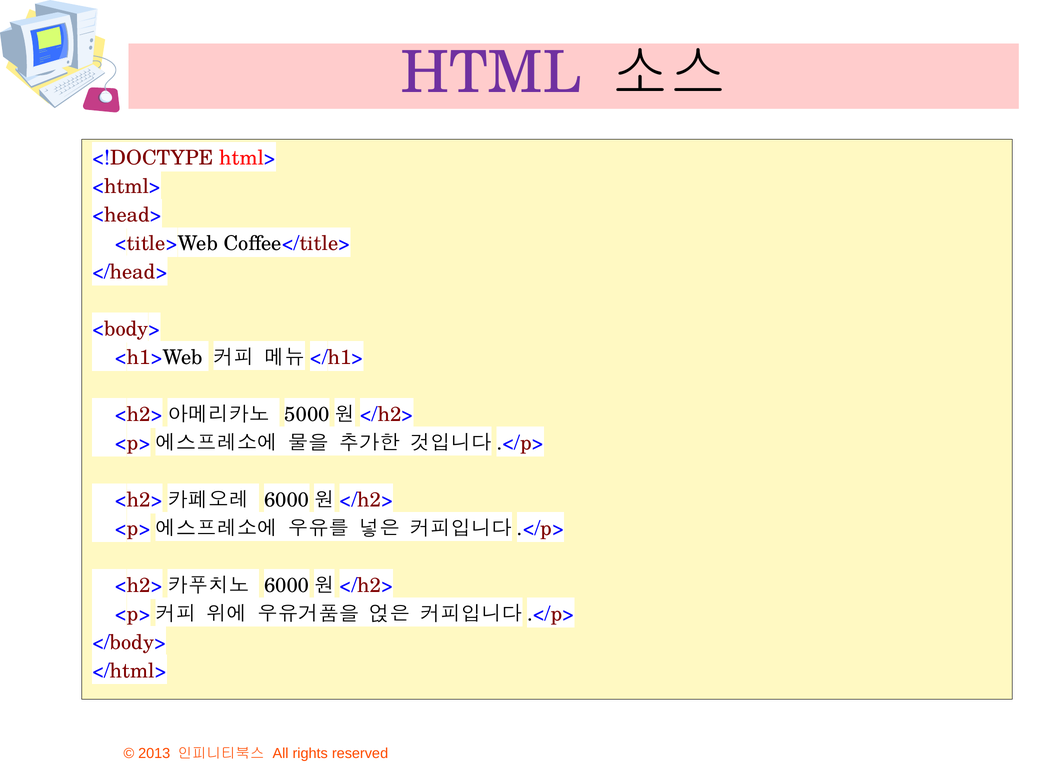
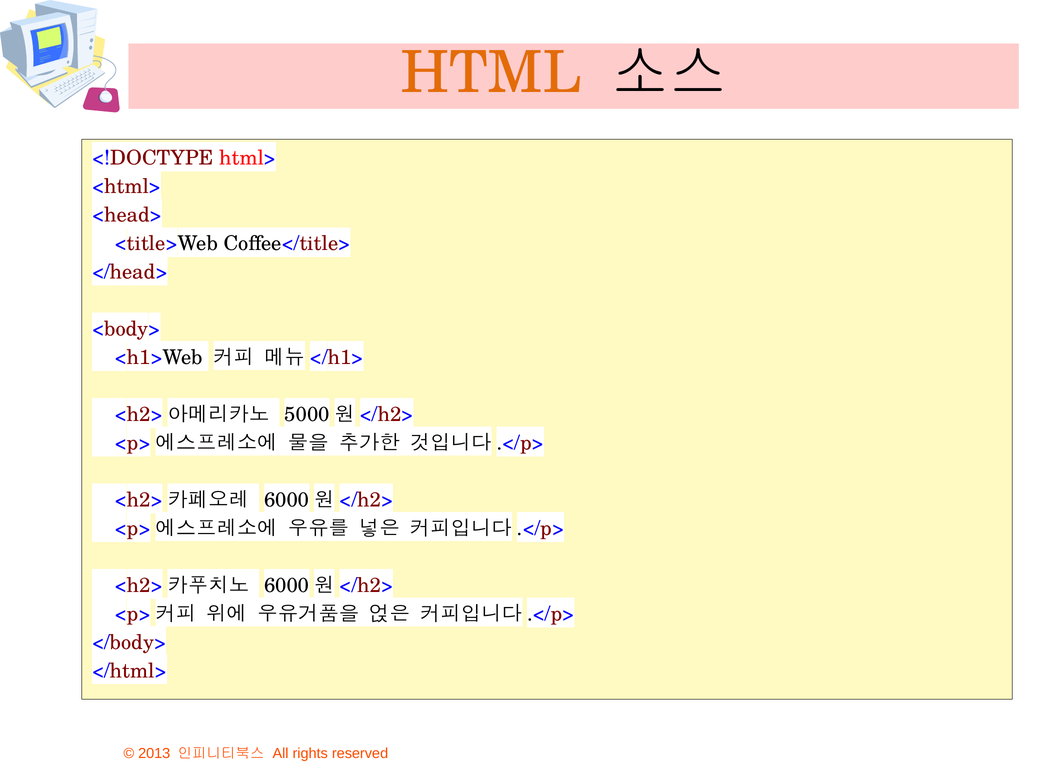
HTML colour: purple -> orange (491, 73)
